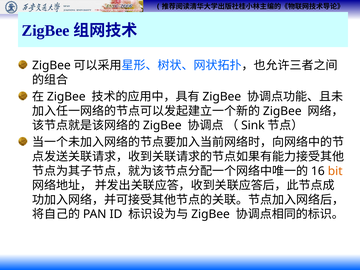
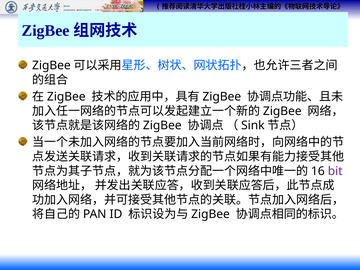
bit colour: orange -> purple (335, 171)
